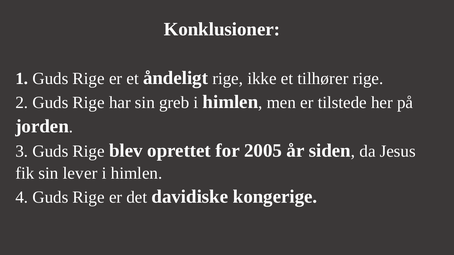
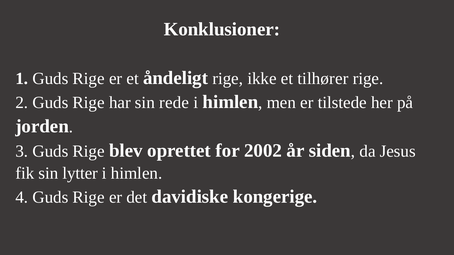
greb: greb -> rede (174, 103)
2005: 2005 -> 2002 (263, 151)
lever: lever -> lytter (80, 174)
